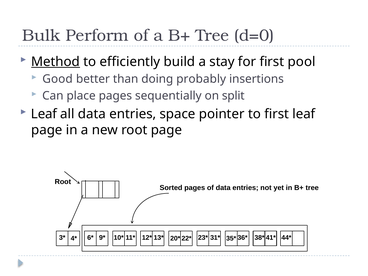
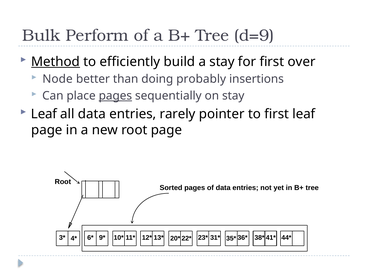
d=0: d=0 -> d=9 (254, 36)
pool: pool -> over (302, 62)
Good: Good -> Node (58, 79)
pages underline: none -> present (115, 96)
on split: split -> stay (233, 96)
space: space -> rarely (178, 114)
